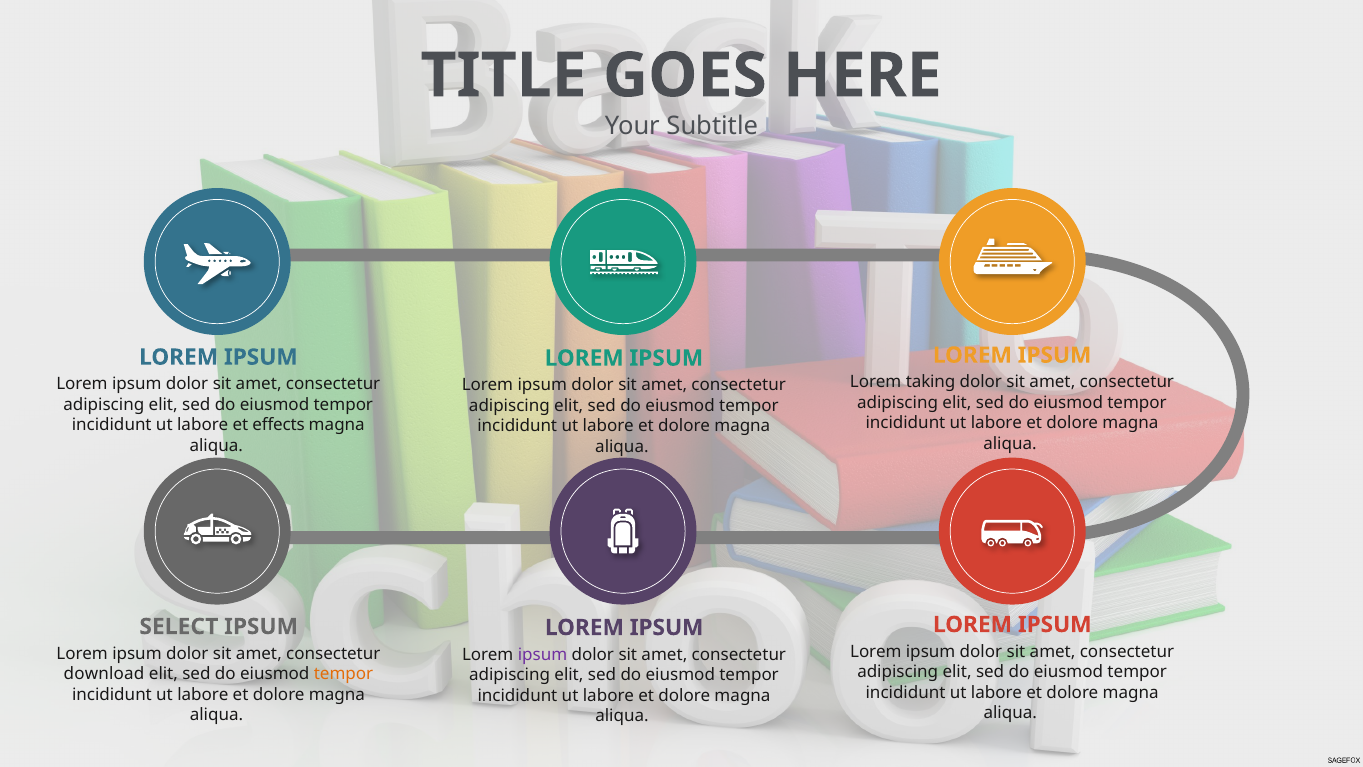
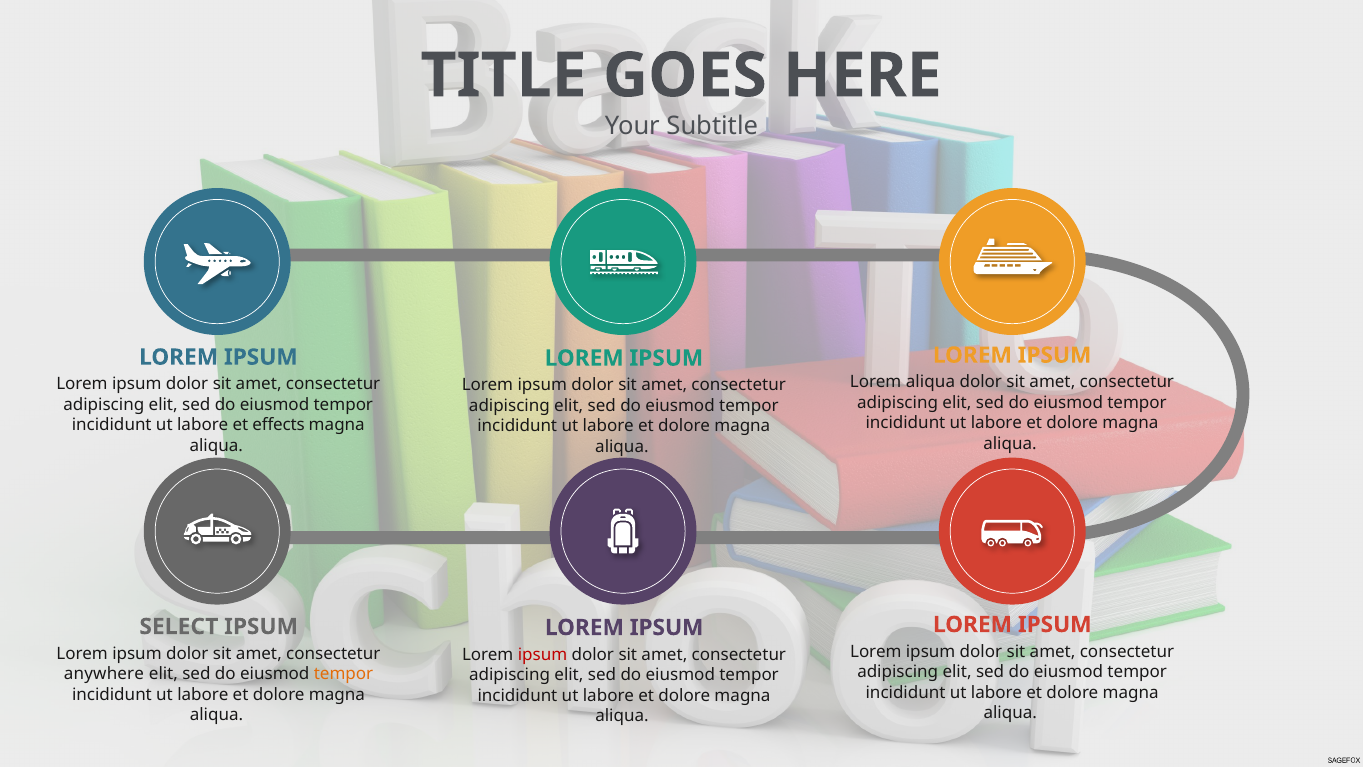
Lorem taking: taking -> aliqua (930, 382)
ipsum colour: purple -> red (543, 654)
download: download -> anywhere (104, 674)
